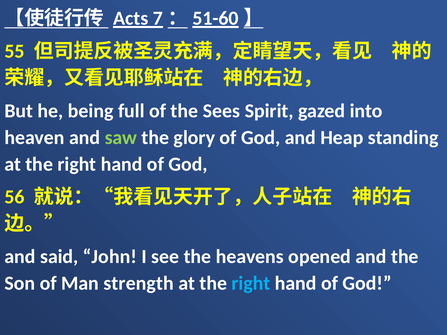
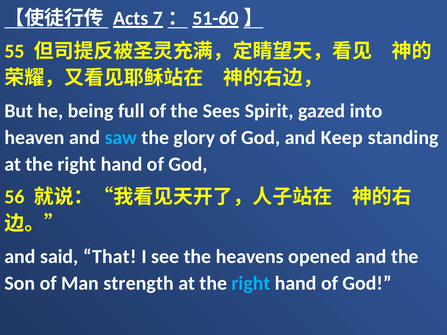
saw colour: light green -> light blue (121, 138)
Heap: Heap -> Keep (342, 138)
John: John -> That (110, 257)
